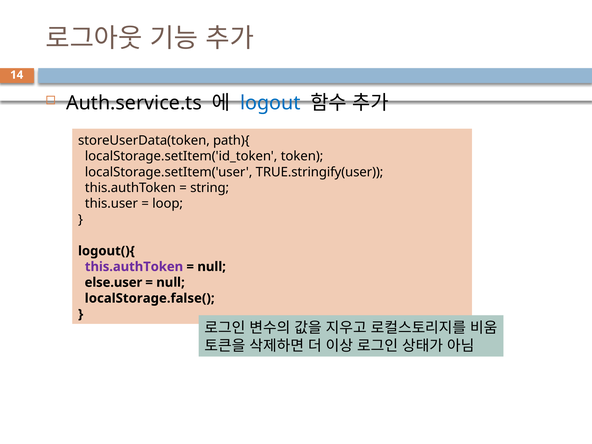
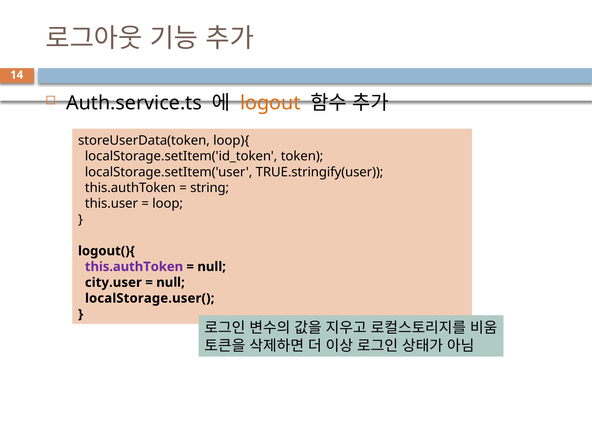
logout colour: blue -> orange (270, 103)
path){: path){ -> loop){ (231, 140)
else.user: else.user -> city.user (113, 282)
localStorage.false(: localStorage.false( -> localStorage.user( (150, 298)
